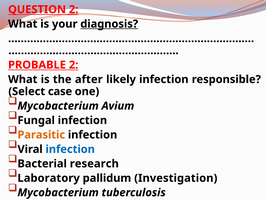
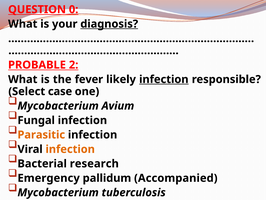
QUESTION 2: 2 -> 0 (74, 9)
after: after -> fever (89, 79)
infection underline: none -> present (164, 79)
infection colour: blue -> orange (70, 149)
Laboratory: Laboratory -> Emergency (49, 178)
Investigation: Investigation -> Accompanied (176, 178)
